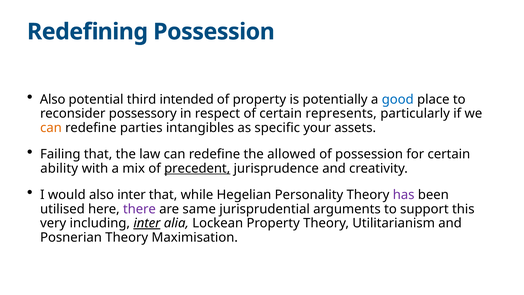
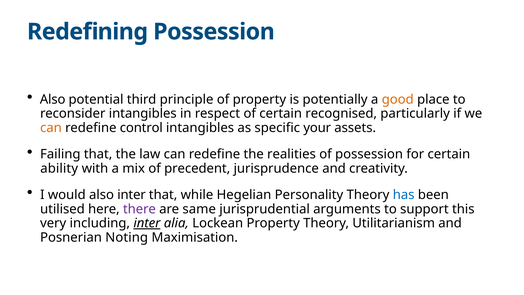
intended: intended -> principle (187, 99)
good colour: blue -> orange (398, 99)
reconsider possessory: possessory -> intangibles (143, 114)
represents: represents -> recognised (341, 114)
parties: parties -> control (141, 128)
allowed: allowed -> realities (292, 154)
precedent underline: present -> none (197, 168)
has colour: purple -> blue (404, 195)
Posnerian Theory: Theory -> Noting (127, 237)
